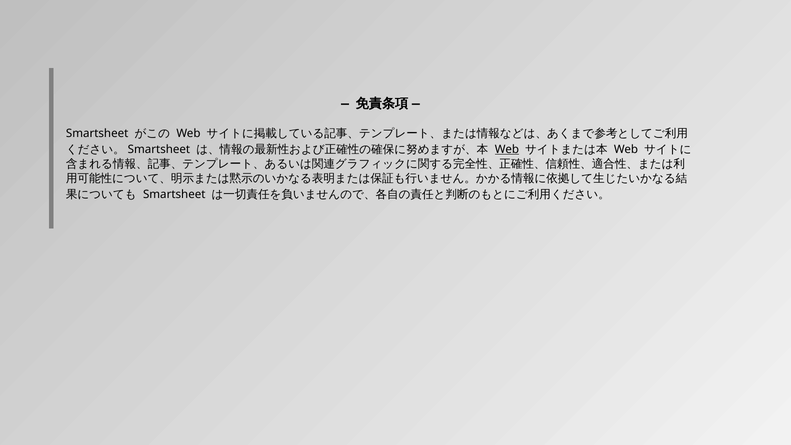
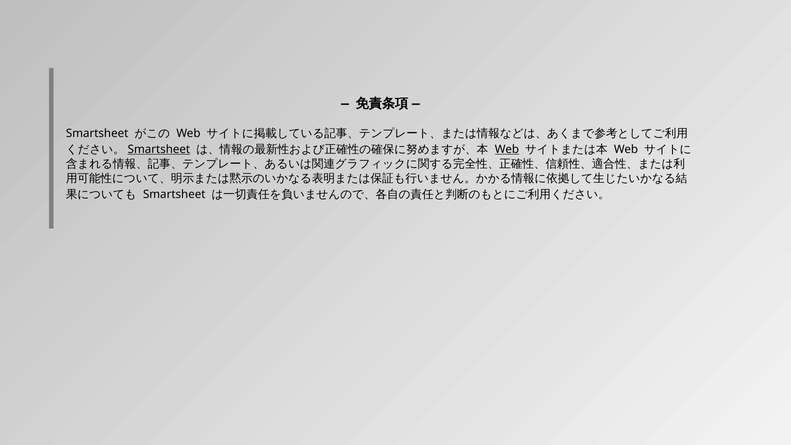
Smartsheet underline: none -> present (159, 149)
